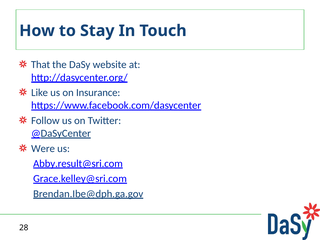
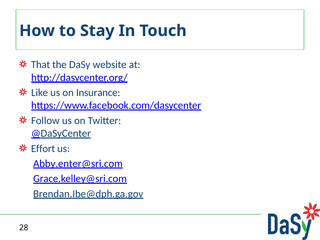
Were: Were -> Effort (43, 149)
Abby.result@sri.com: Abby.result@sri.com -> Abby.enter@sri.com (78, 163)
